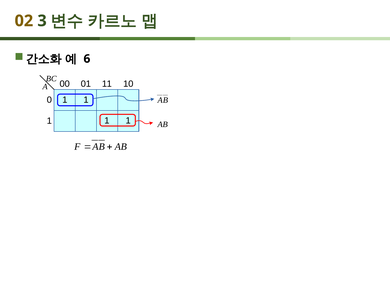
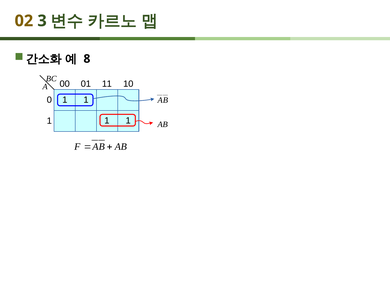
6: 6 -> 8 (87, 59)
